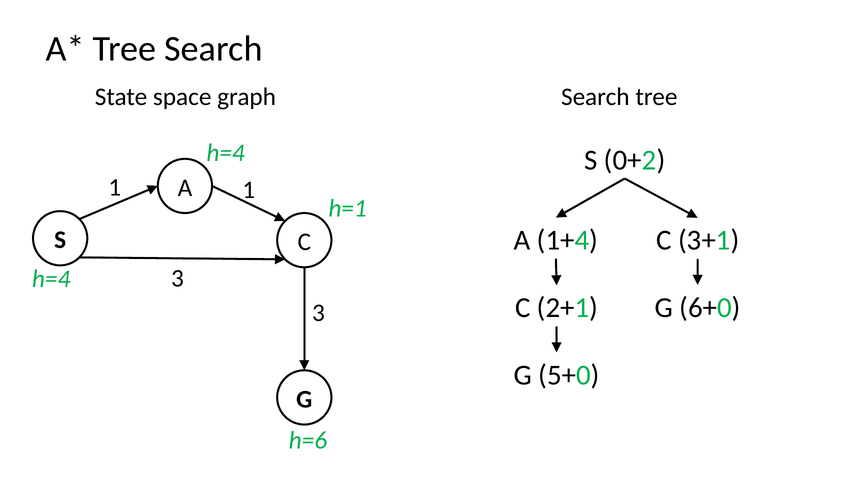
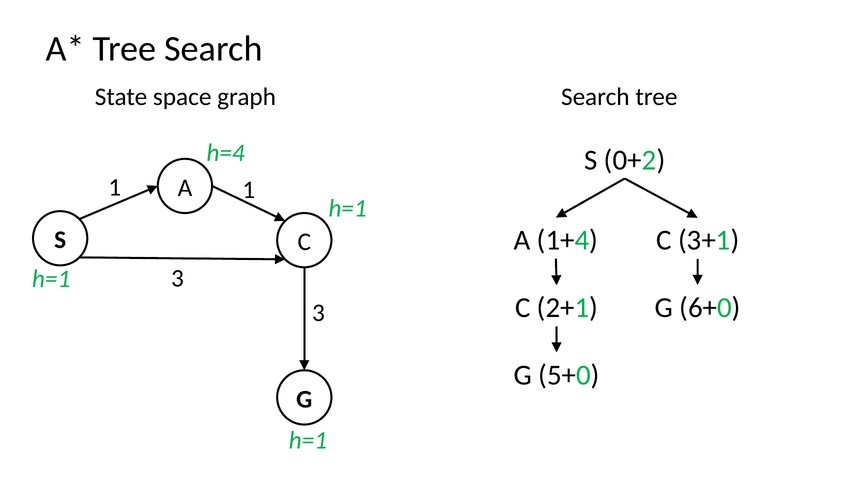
h=4: h=4 -> h=1 (51, 279)
h=6: h=6 -> h=1 (308, 441)
